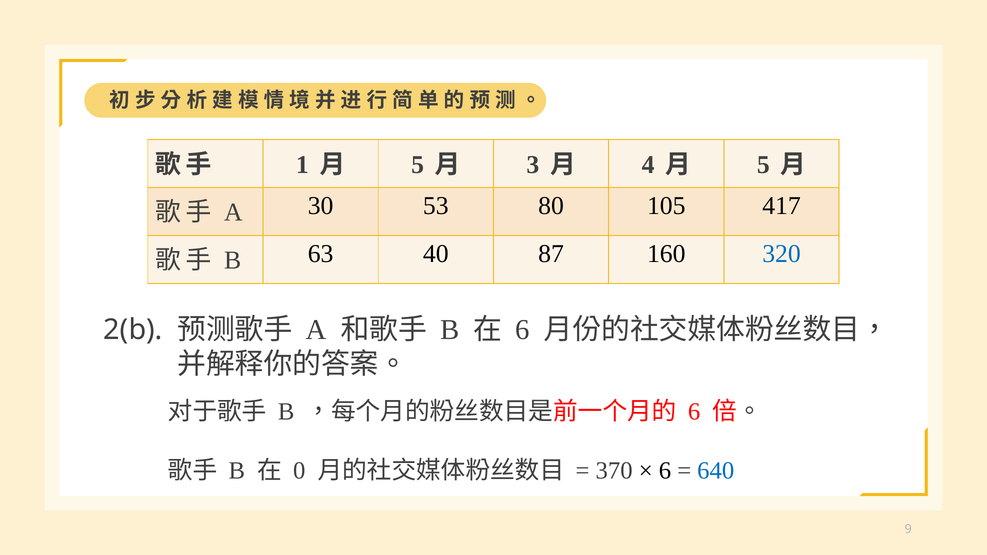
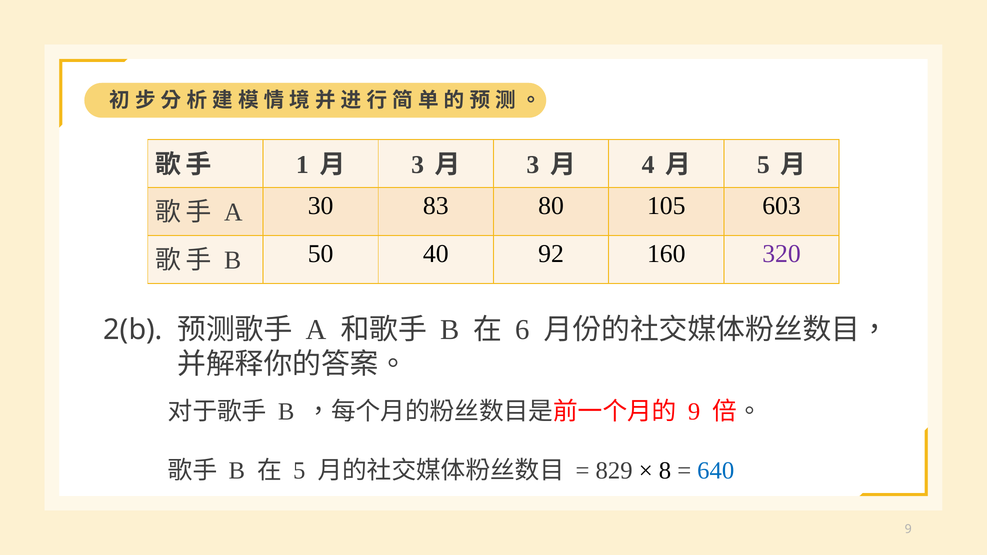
5: 5 -> 3 (418, 165)
53: 53 -> 83 (436, 206)
417: 417 -> 603 (782, 206)
63: 63 -> 50 (321, 254)
87: 87 -> 92 (551, 254)
320 colour: blue -> purple (782, 254)
6: 6 -> 9 (694, 412)
0: 0 -> 5 (299, 471)
370: 370 -> 829 (614, 471)
6: 6 -> 8 (665, 471)
